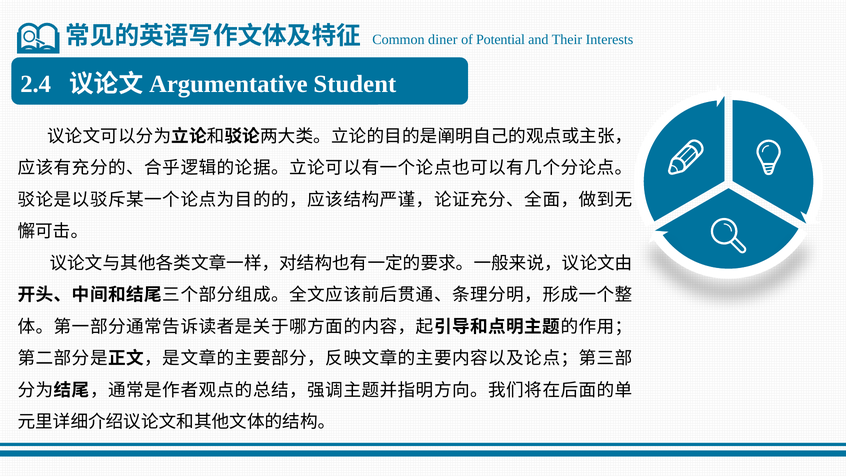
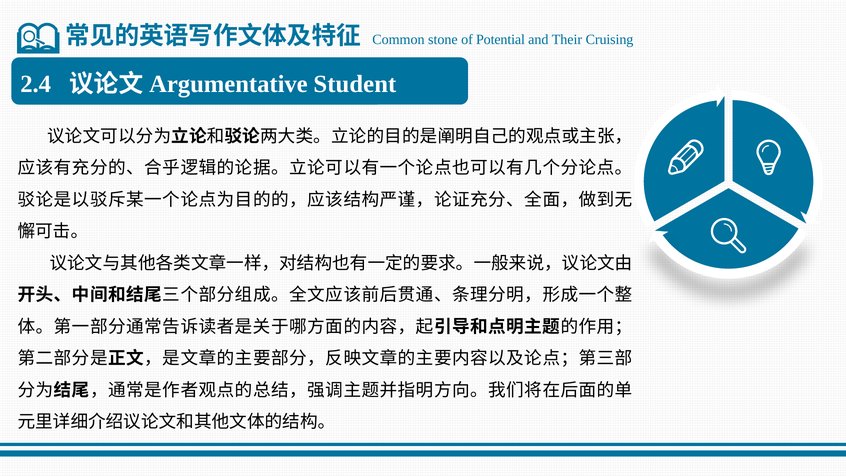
diner: diner -> stone (443, 39)
Interests: Interests -> Cruising (610, 39)
